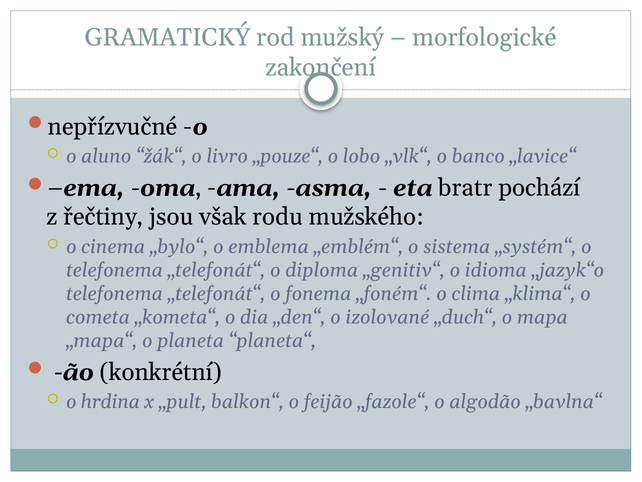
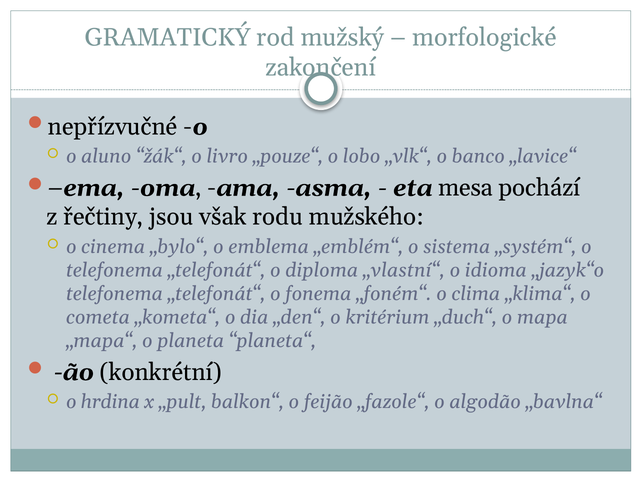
bratr: bratr -> mesa (466, 188)
„genitiv“: „genitiv“ -> „vlastní“ (404, 270)
izolované: izolované -> kritérium (387, 317)
